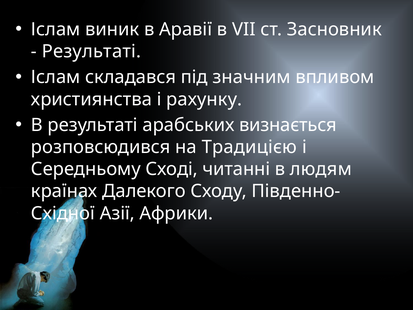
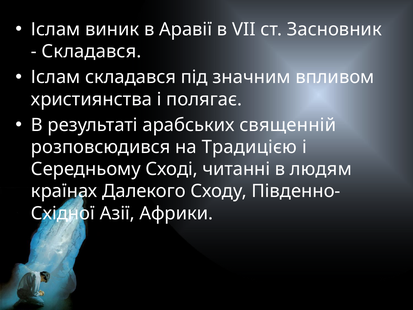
Результаті: Результаті -> Складався (91, 51)
рахунку: рахунку -> полягає (204, 99)
визнається: визнається -> священній (288, 125)
